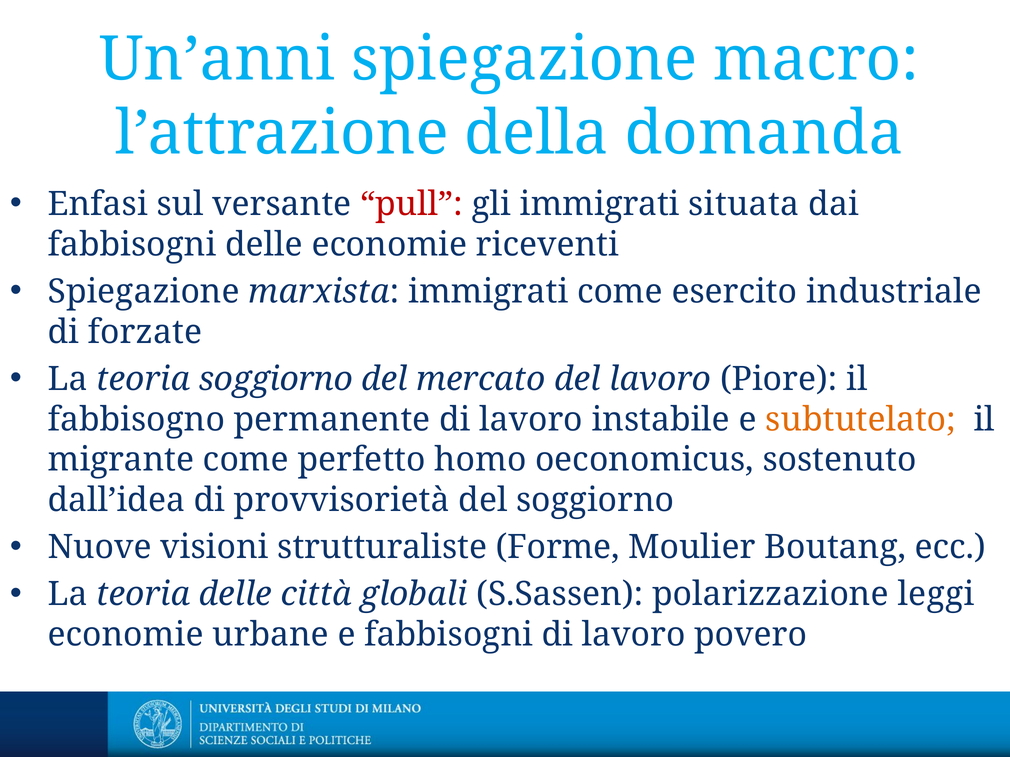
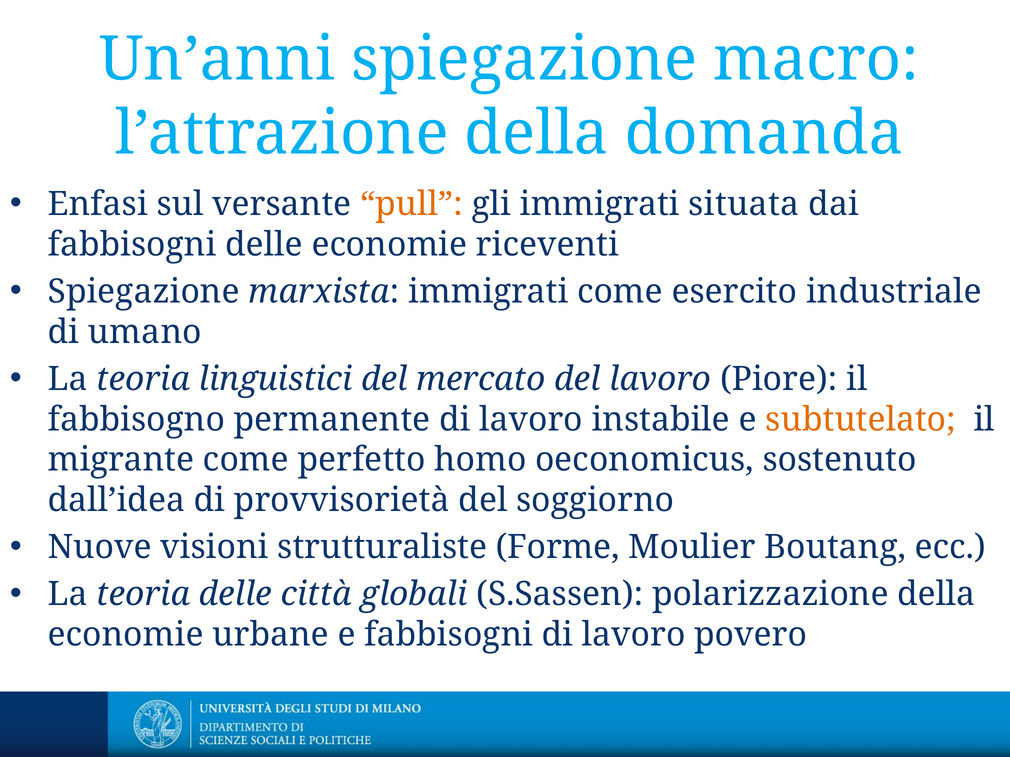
pull colour: red -> orange (412, 204)
forzate: forzate -> umano (145, 332)
teoria soggiorno: soggiorno -> linguistici (276, 379)
polarizzazione leggi: leggi -> della (936, 595)
